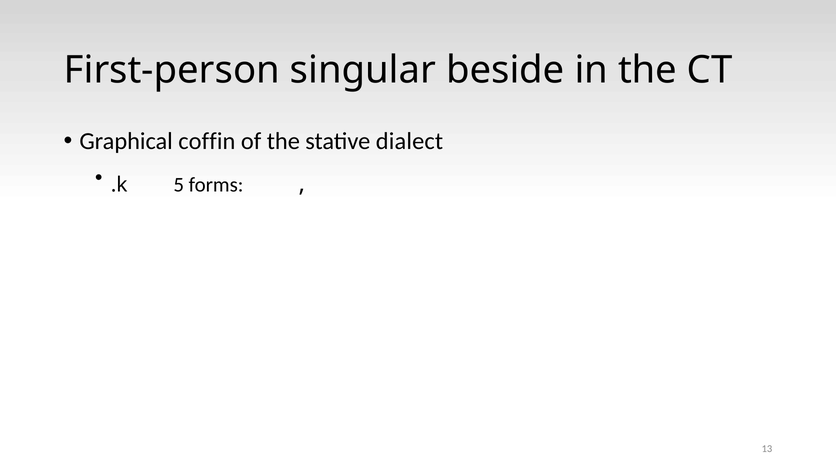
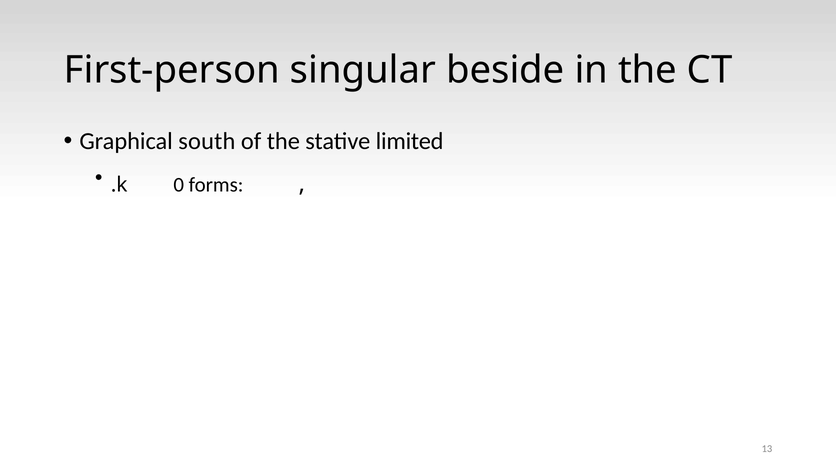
coffin: coffin -> south (207, 141)
dialect: dialect -> limited (410, 141)
5: 5 -> 0 (179, 185)
